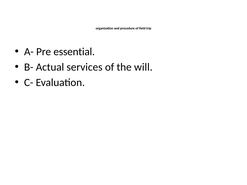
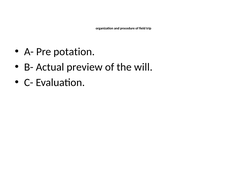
essential: essential -> potation (74, 52)
services: services -> preview (85, 67)
